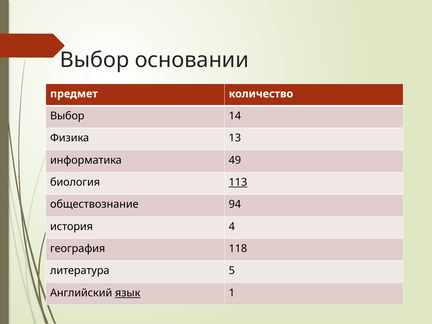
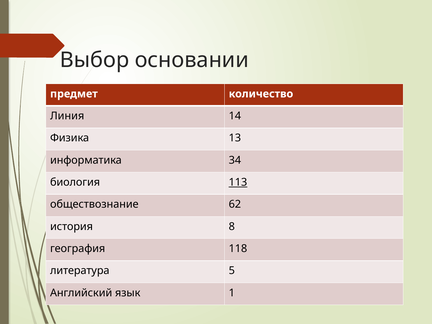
Выбор: Выбор -> Линия (67, 116)
49: 49 -> 34 (235, 160)
94: 94 -> 62 (235, 204)
4: 4 -> 8 (232, 227)
язык underline: present -> none (128, 293)
